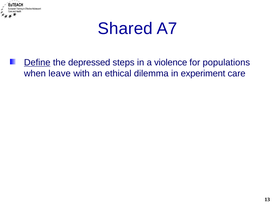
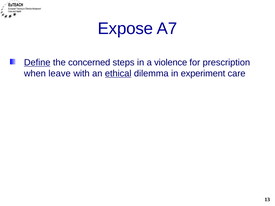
Shared: Shared -> Expose (125, 29)
depressed: depressed -> concerned (89, 63)
populations: populations -> prescription (226, 63)
ethical underline: none -> present (118, 74)
